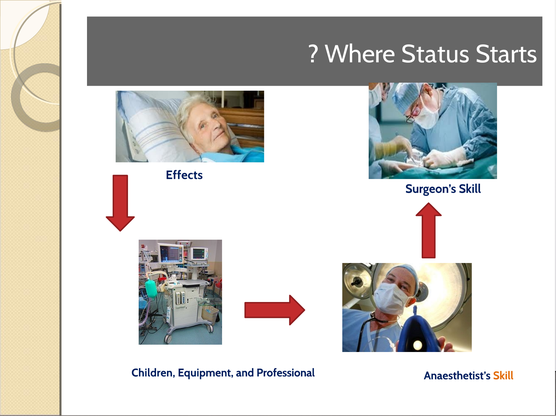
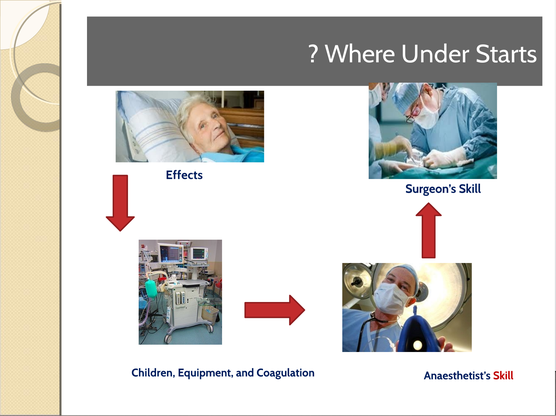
Status: Status -> Under (435, 54)
Professional: Professional -> Coagulation (286, 374)
Skill colour: orange -> red (503, 376)
